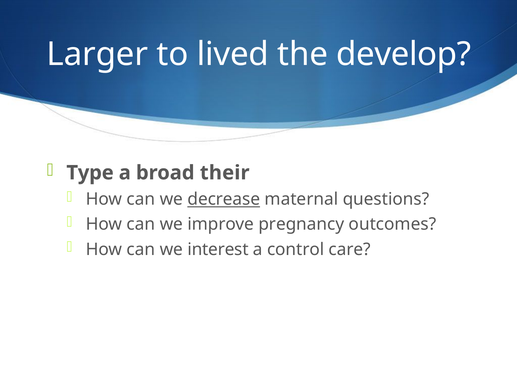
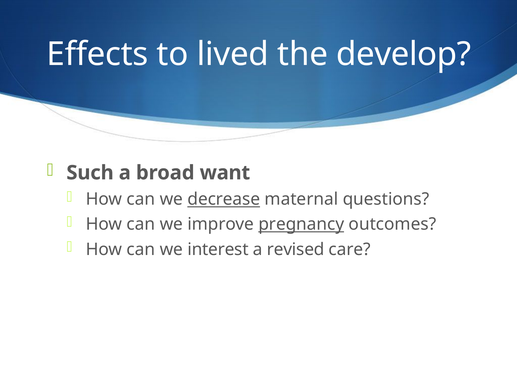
Larger: Larger -> Effects (97, 54)
Type: Type -> Such (90, 173)
their: their -> want (225, 173)
pregnancy underline: none -> present (301, 224)
control: control -> revised (296, 249)
